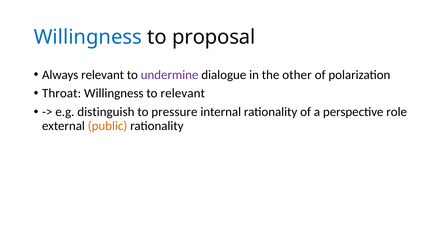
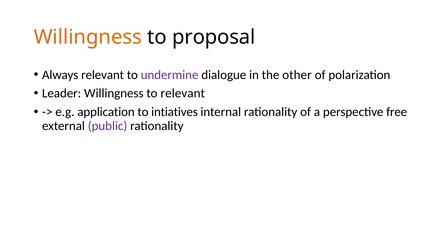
Willingness colour: blue -> orange (88, 37)
Throat: Throat -> Leader (62, 93)
distinguish: distinguish -> application (106, 112)
pressure: pressure -> intiatives (175, 112)
role: role -> free (397, 112)
public colour: orange -> purple (108, 126)
